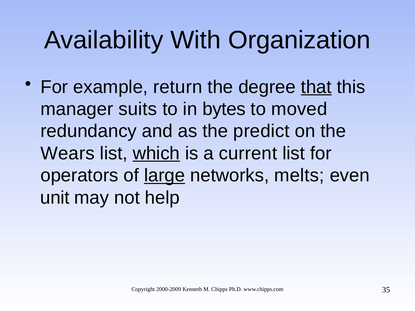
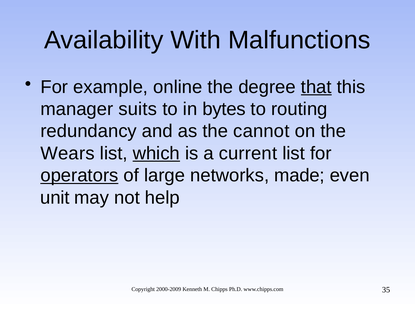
Organization: Organization -> Malfunctions (299, 40)
return: return -> online (178, 87)
moved: moved -> routing (299, 109)
predict: predict -> cannot (261, 131)
operators underline: none -> present (79, 176)
large underline: present -> none (165, 176)
melts: melts -> made (299, 176)
